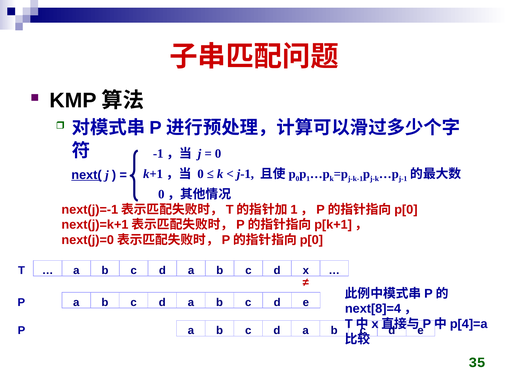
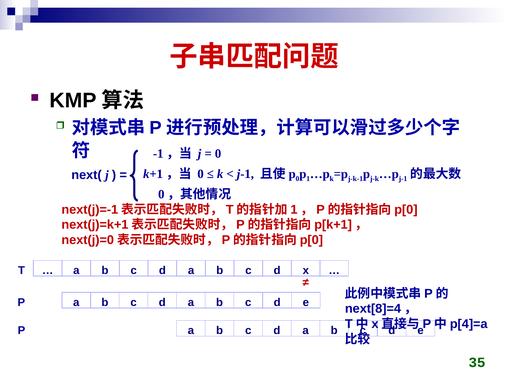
next( underline: present -> none (87, 175)
